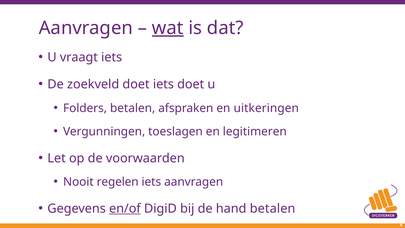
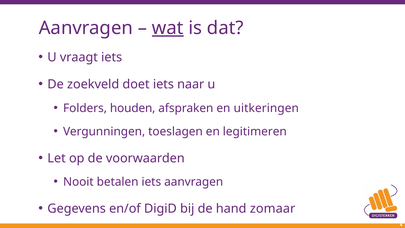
iets doet: doet -> naar (191, 84)
Folders betalen: betalen -> houden (133, 108)
regelen: regelen -> betalen (118, 182)
en/of underline: present -> none (125, 208)
hand betalen: betalen -> zomaar (273, 208)
